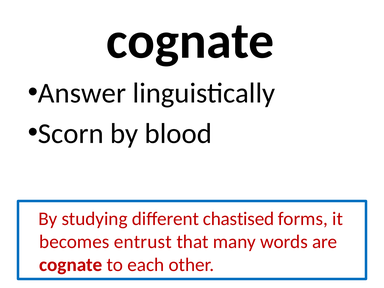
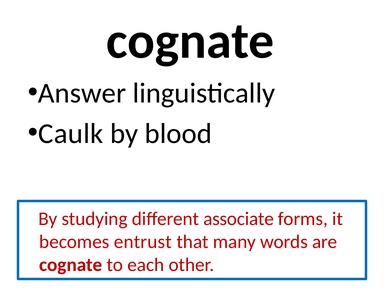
Scorn: Scorn -> Caulk (71, 134)
chastised: chastised -> associate (239, 219)
